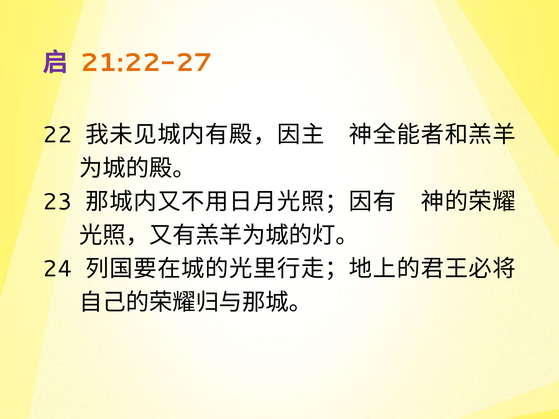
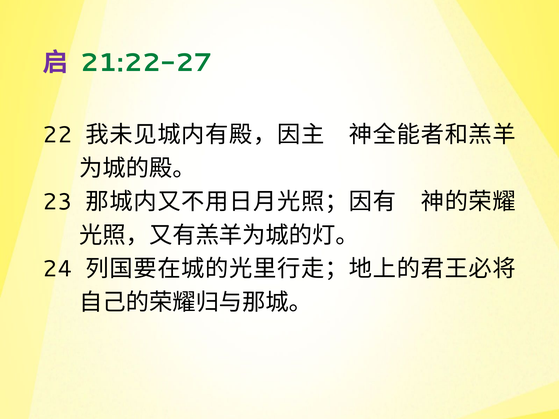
21:22-27 colour: orange -> green (146, 63)
